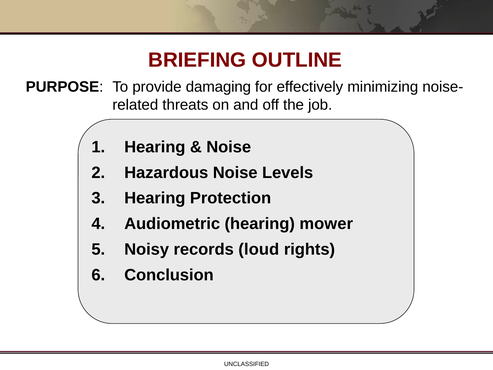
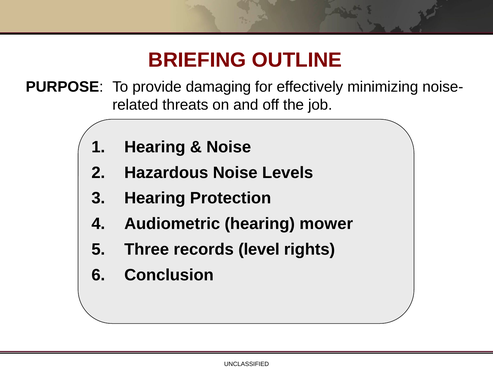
Noisy: Noisy -> Three (147, 249)
loud: loud -> level (259, 249)
